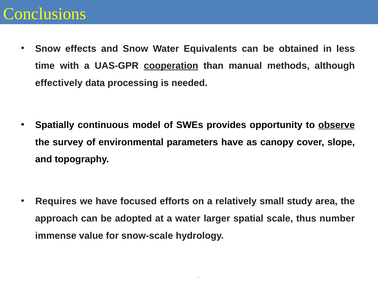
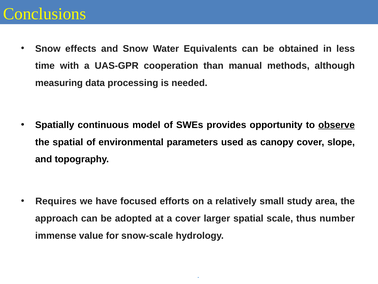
cooperation underline: present -> none (171, 66)
effectively: effectively -> measuring (59, 83)
the survey: survey -> spatial (68, 142)
parameters have: have -> used (232, 142)
a water: water -> cover (188, 218)
